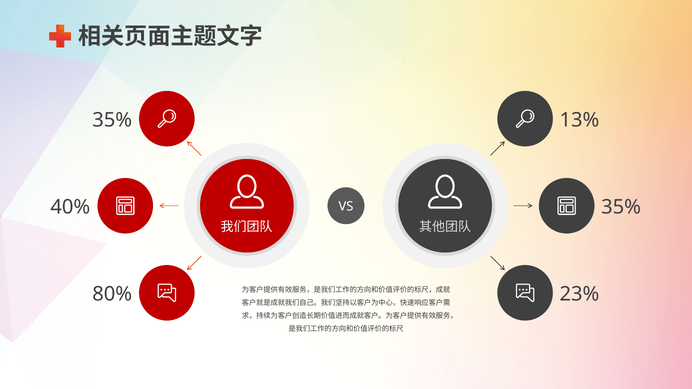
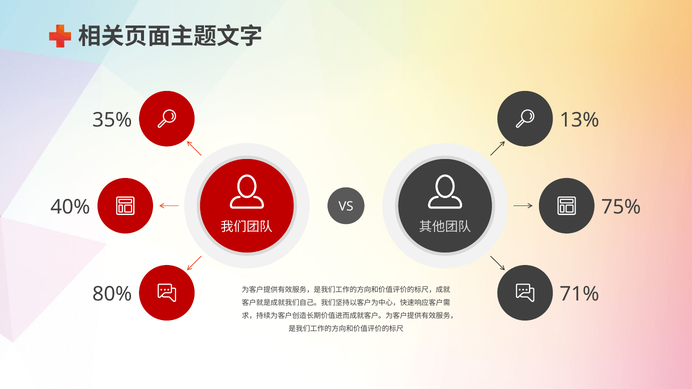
40% 35%: 35% -> 75% (621, 207)
23%: 23% -> 71% (579, 294)
